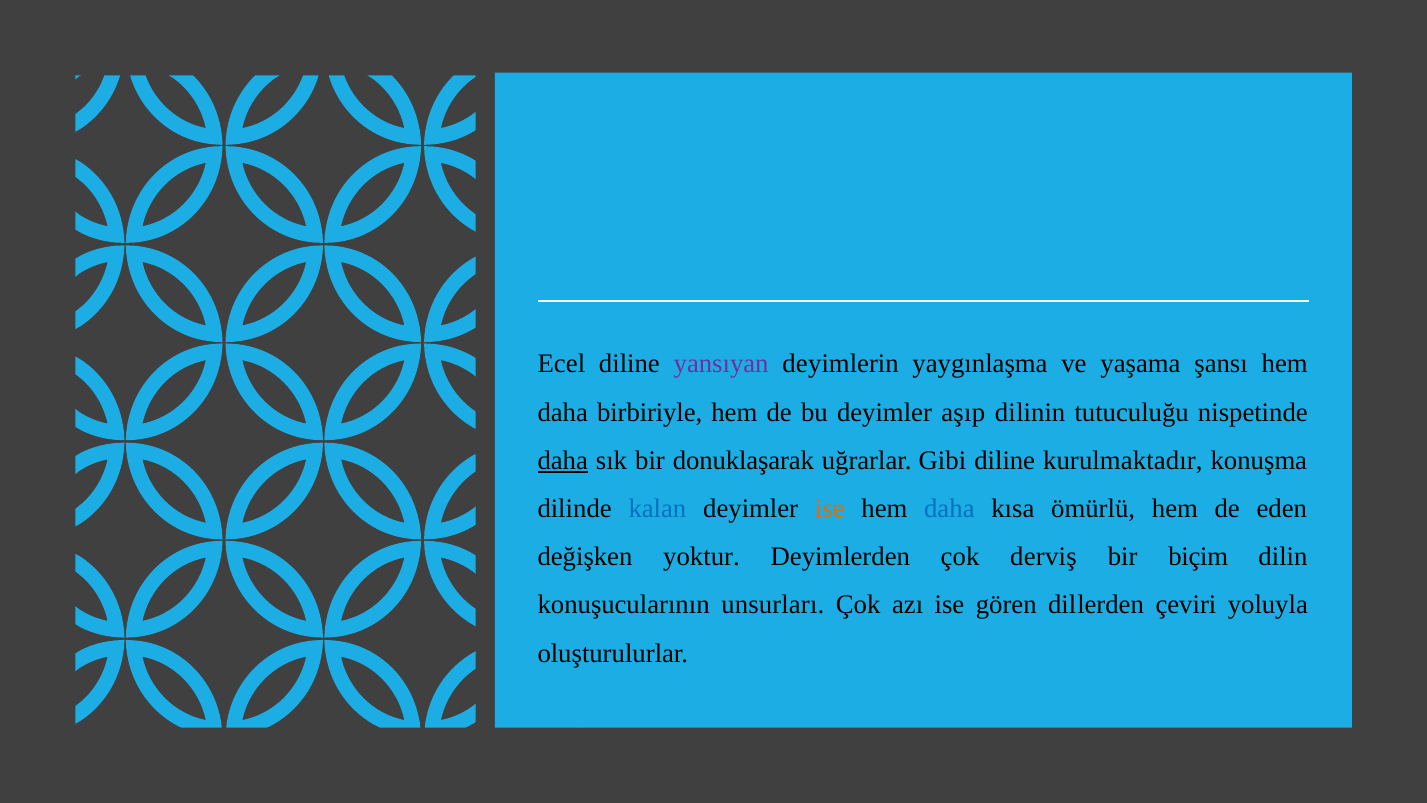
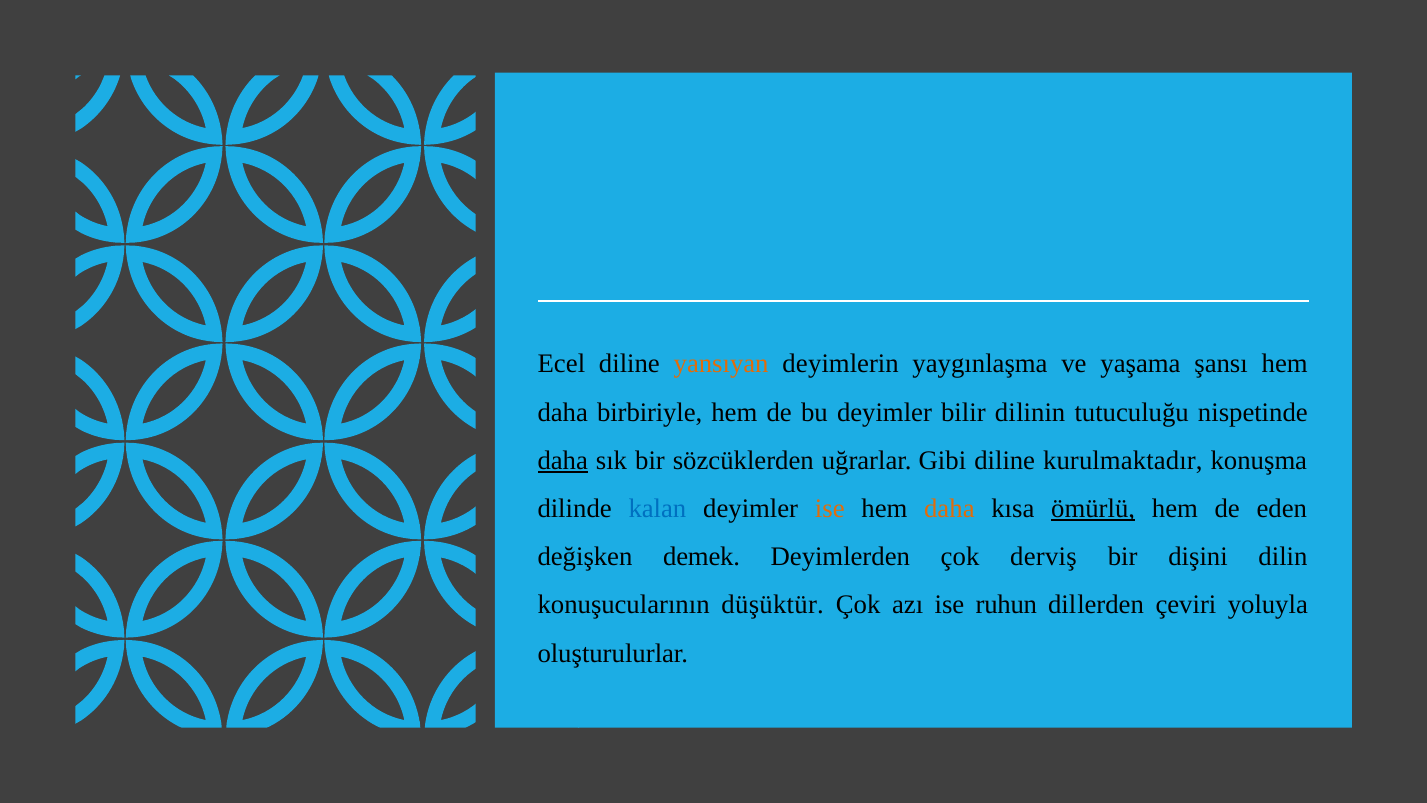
yansıyan colour: purple -> orange (721, 364)
aşıp: aşıp -> bilir (963, 412)
donuklaşarak: donuklaşarak -> sözcüklerden (743, 460)
daha colour: blue -> orange (949, 508)
ömürlü underline: none -> present (1093, 508)
yoktur: yoktur -> demek (702, 557)
biçim: biçim -> dişini (1198, 557)
unsurları: unsurları -> düşüktür (773, 605)
gören: gören -> ruhun (1006, 605)
